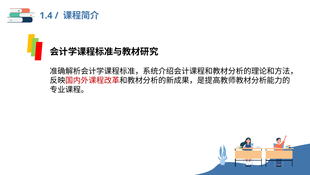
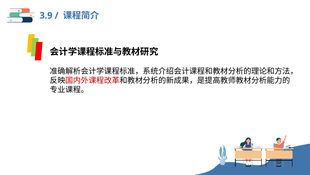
1.4: 1.4 -> 3.9 (46, 16)
